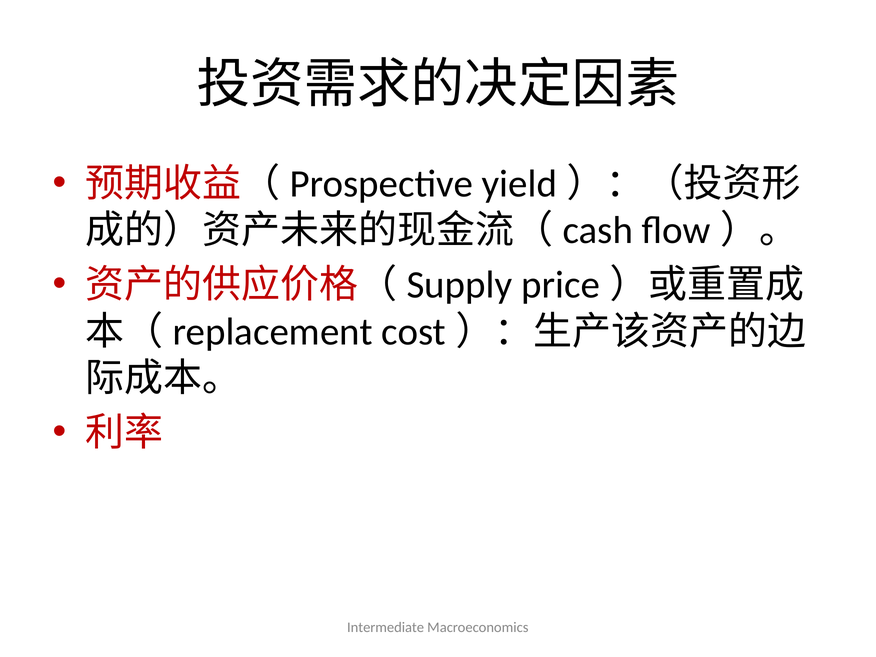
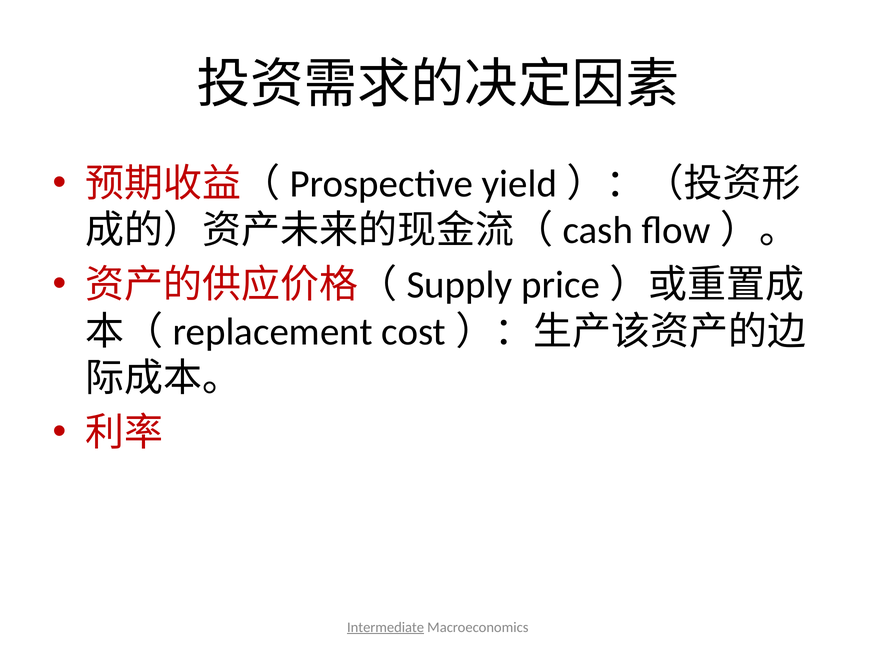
Intermediate underline: none -> present (386, 627)
